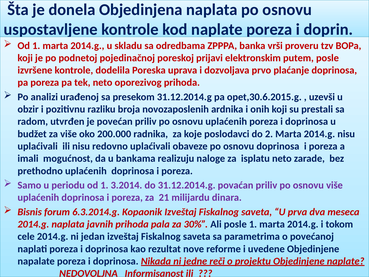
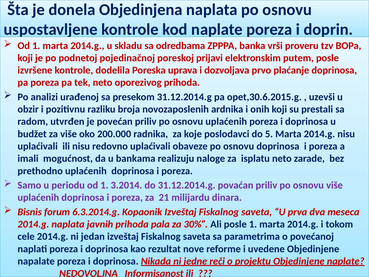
2: 2 -> 5 (269, 134)
